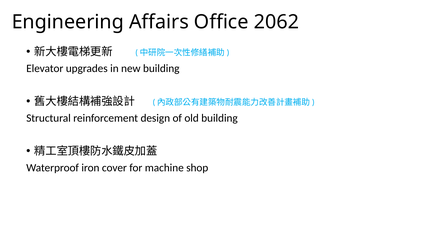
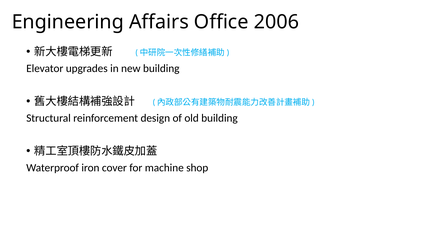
2062: 2062 -> 2006 (277, 22)
